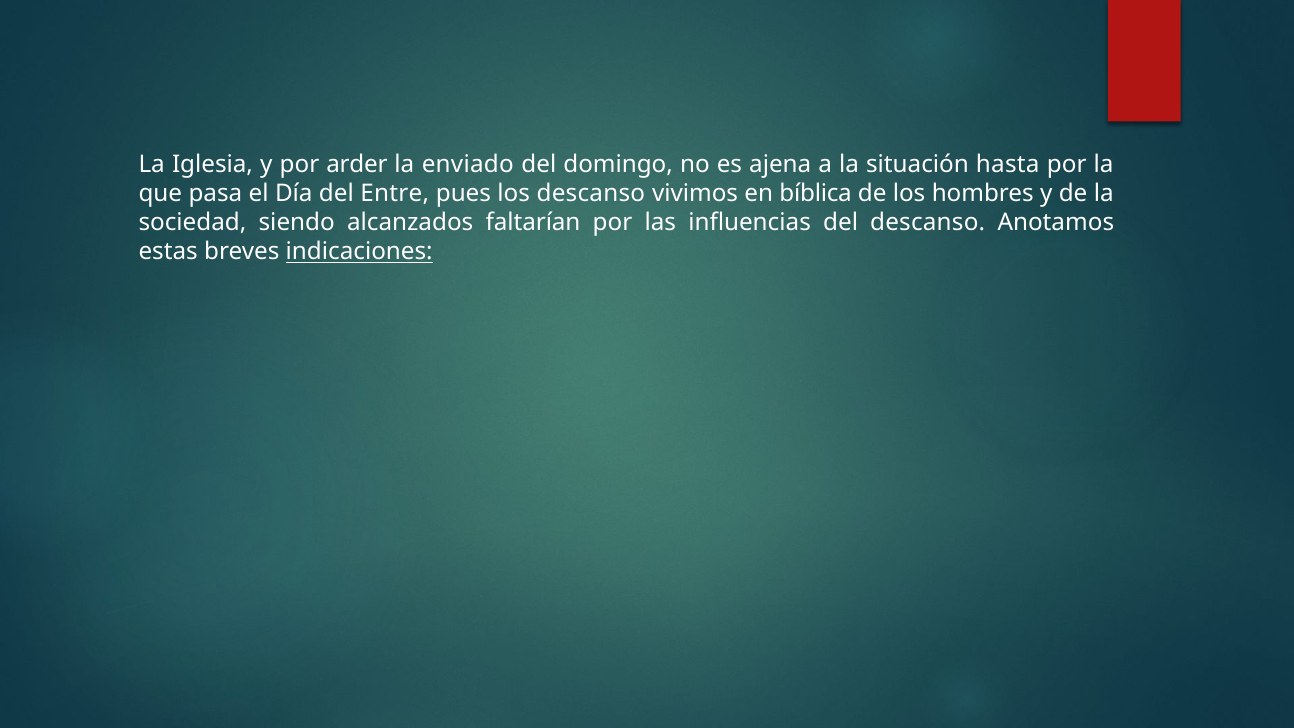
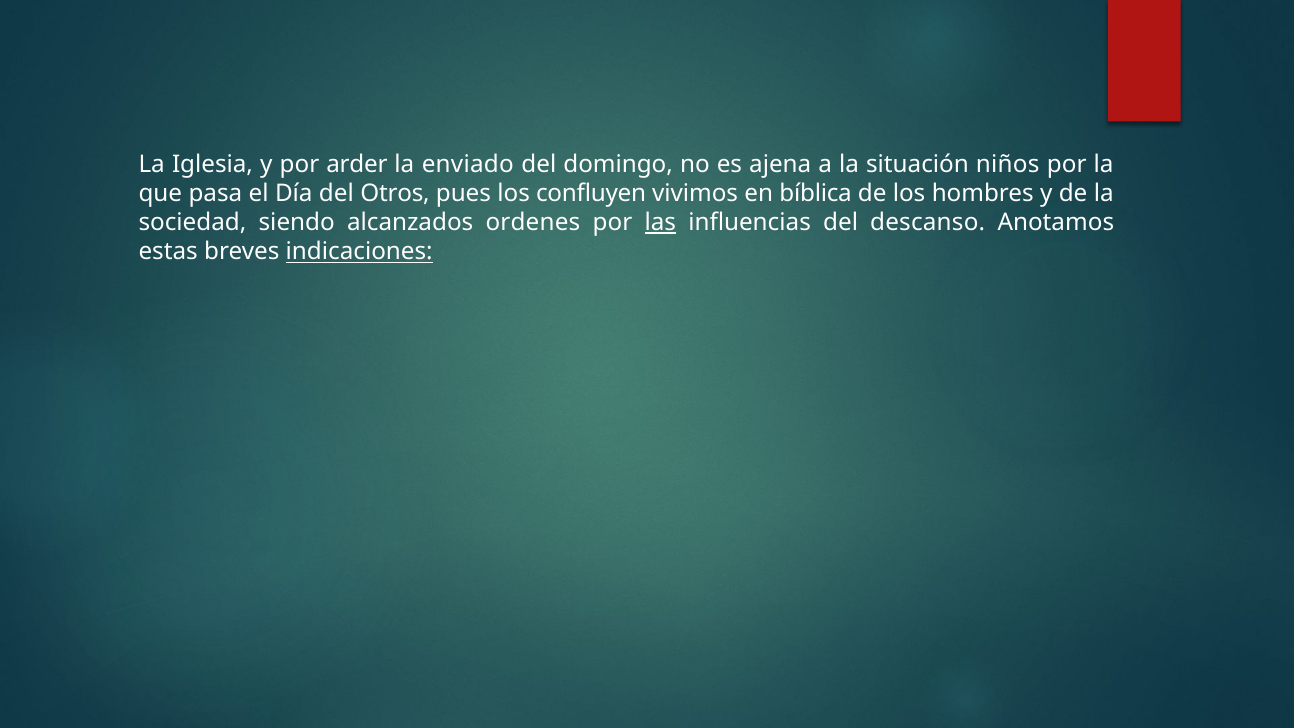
hasta: hasta -> niños (1008, 165)
Entre: Entre -> Otros (395, 194)
los descanso: descanso -> confluyen (591, 194)
faltarían: faltarían -> ordenes (533, 223)
las underline: none -> present (660, 223)
